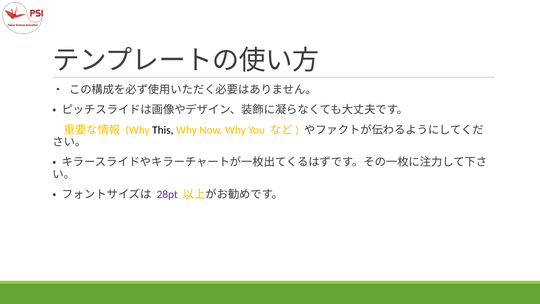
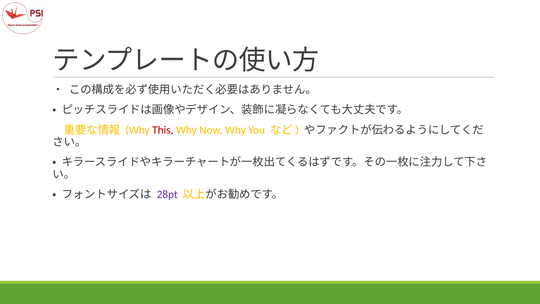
This colour: black -> red (163, 130)
